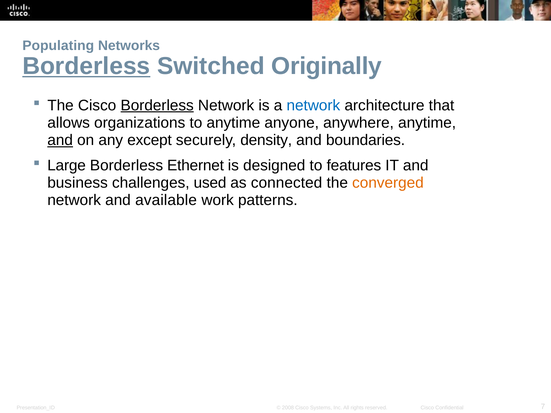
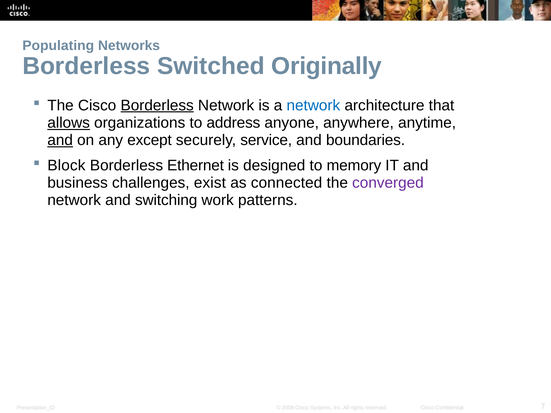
Borderless underline: present -> none (86, 66)
allows underline: none -> present (69, 123)
to anytime: anytime -> address (233, 123)
density: density -> service (266, 140)
Large: Large -> Block (66, 165)
features: features -> memory (354, 165)
used: used -> exist (210, 183)
converged colour: orange -> purple (388, 183)
available: available -> switching (166, 200)
